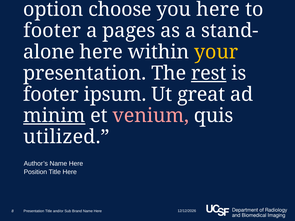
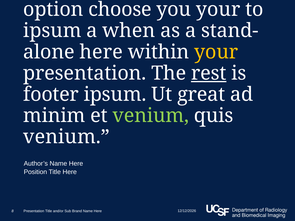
you here: here -> your (218, 10)
footer: footer -> ipsum (52, 31)
pages: pages -> when (129, 31)
minim underline: present -> none (54, 116)
venium colour: pink -> light green (151, 116)
utilized: utilized -> venium (67, 137)
